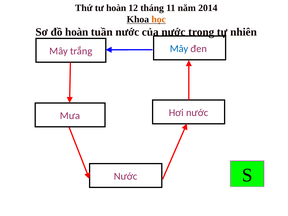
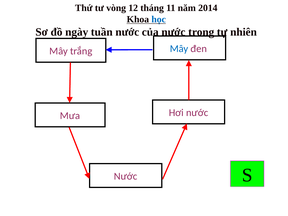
tư hoàn: hoàn -> vòng (116, 8)
học colour: orange -> blue (159, 19)
đồ hoàn: hoàn -> ngày (77, 32)
